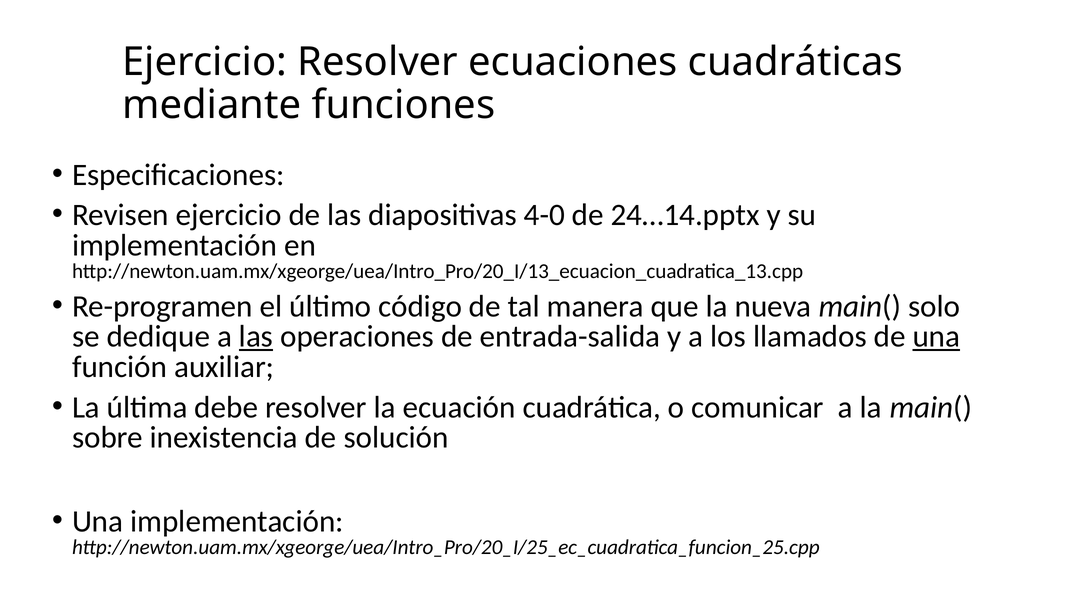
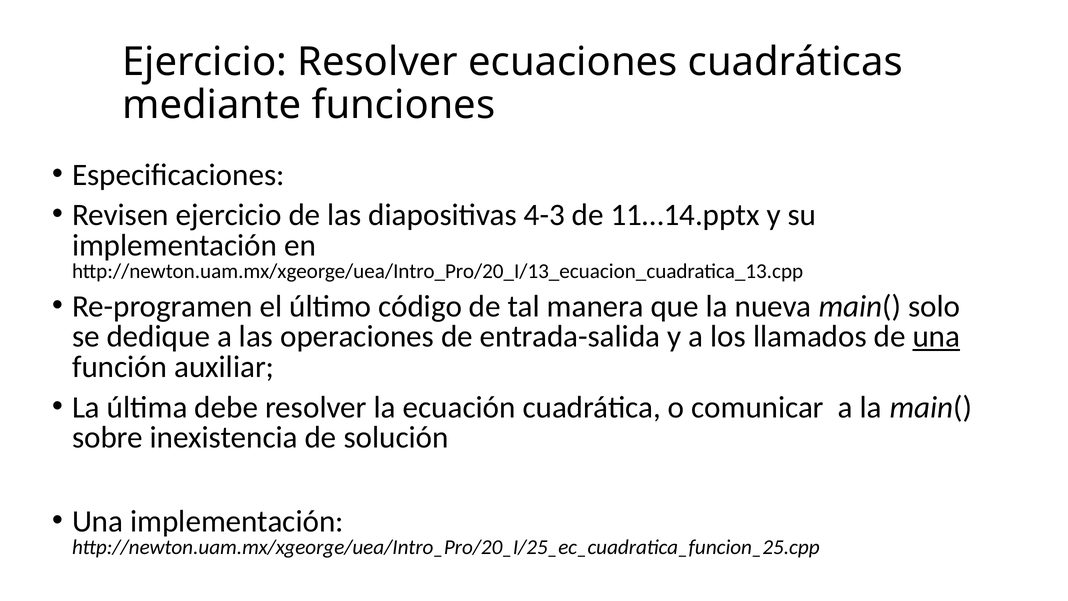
4-0: 4-0 -> 4-3 (544, 215)
24…14.pptx: 24…14.pptx -> 11…14.pptx (685, 215)
las underline: present -> none (256, 337)
